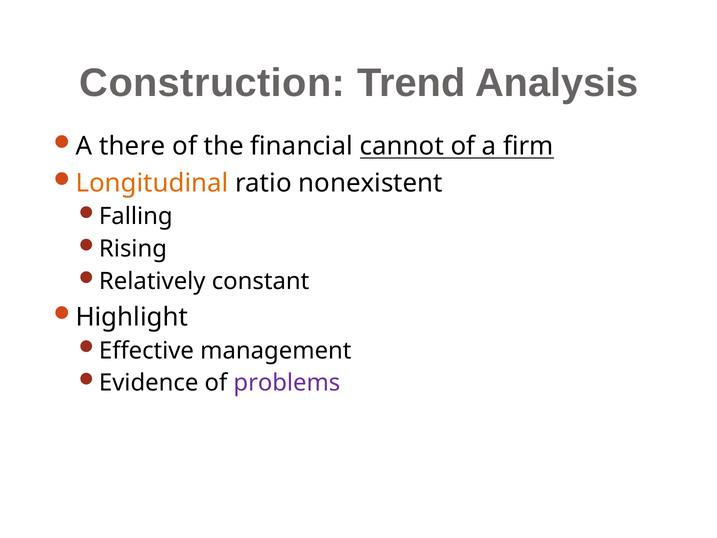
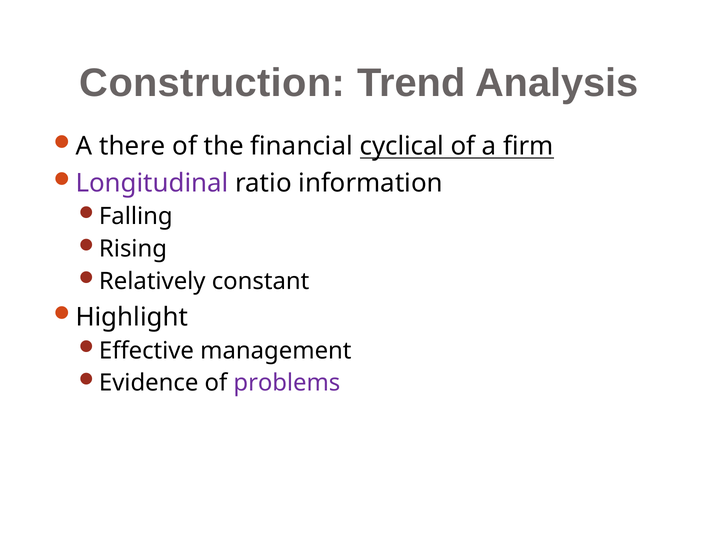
cannot: cannot -> cyclical (402, 146)
Longitudinal colour: orange -> purple (152, 183)
nonexistent: nonexistent -> information (371, 183)
